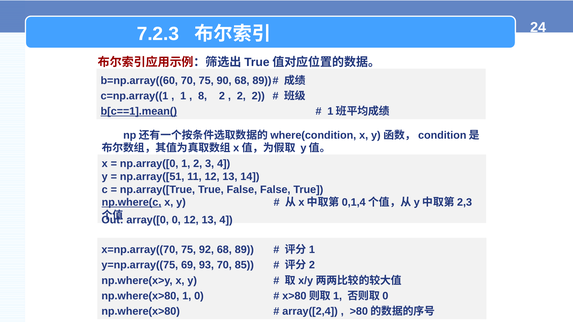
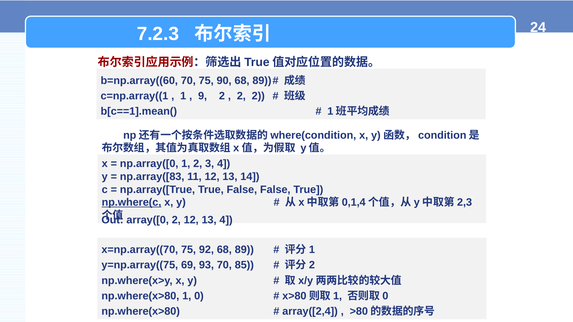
8: 8 -> 9 (203, 96)
b[c==1].mean( underline: present -> none (139, 112)
np.array([51: np.array([51 -> np.array([83 (152, 177)
array([0 0: 0 -> 2 (176, 220)
